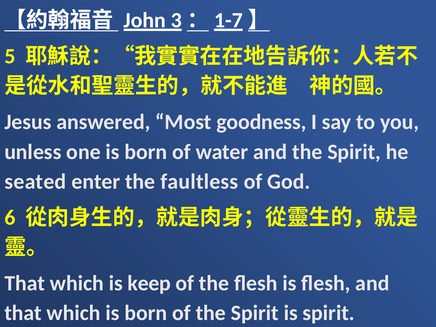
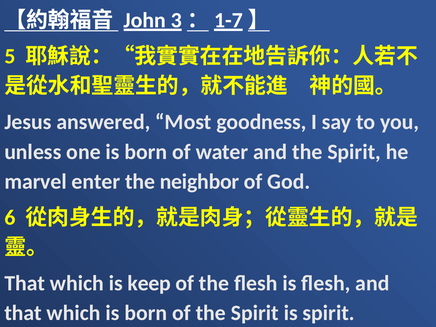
seated: seated -> marvel (36, 182)
faultless: faultless -> neighbor (200, 182)
